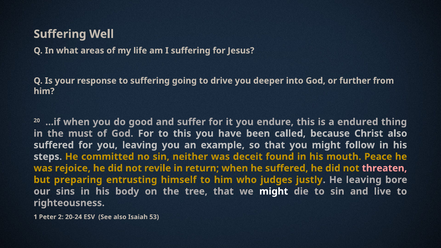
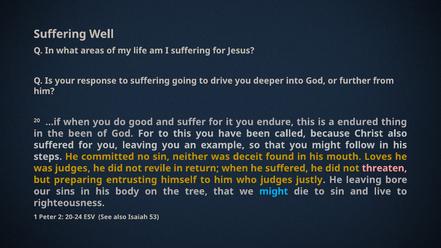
the must: must -> been (80, 134)
Peace: Peace -> Loves (378, 157)
was rejoice: rejoice -> judges (73, 168)
might colour: white -> light blue (274, 191)
